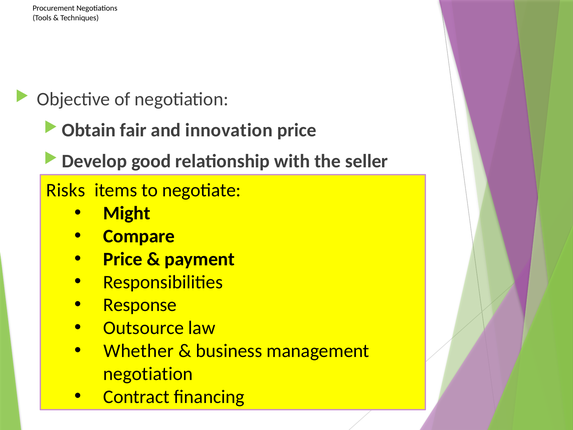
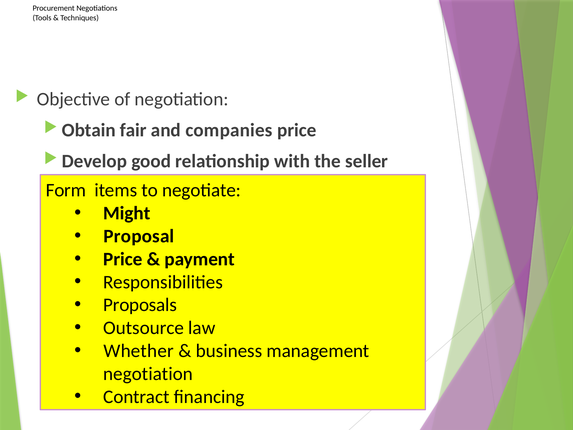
innovation: innovation -> companies (229, 130)
Risks: Risks -> Form (66, 190)
Compare: Compare -> Proposal (139, 236)
Response: Response -> Proposals (140, 305)
